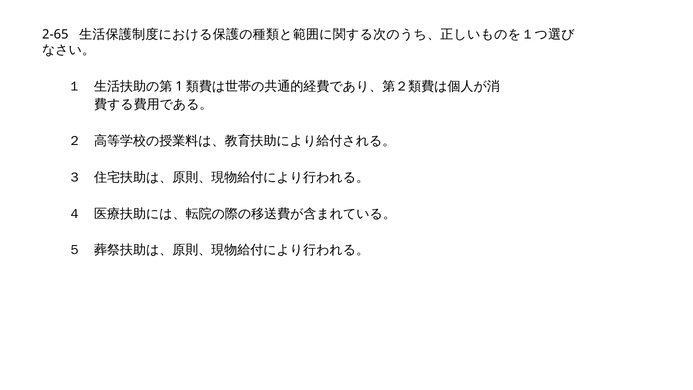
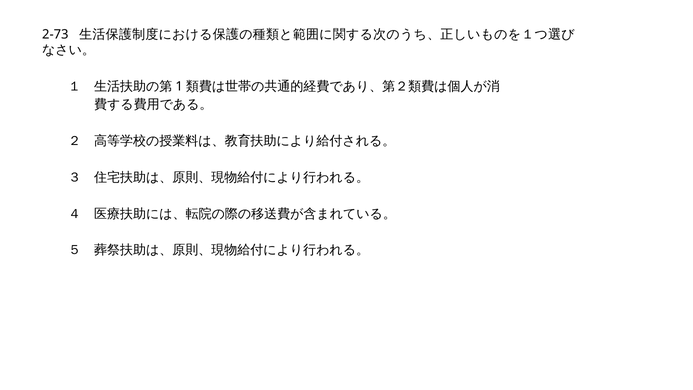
2-65: 2-65 -> 2-73 (55, 34)
